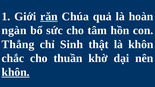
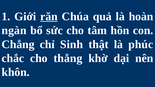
Thẳng: Thẳng -> Chẳng (18, 44)
là khôn: khôn -> phúc (141, 44)
thuần: thuần -> thẳng (68, 58)
khôn underline: present -> none (16, 72)
